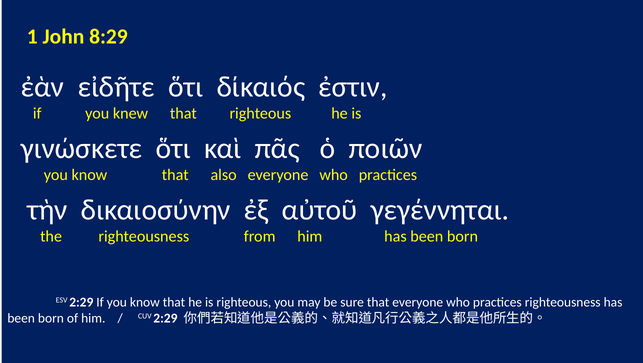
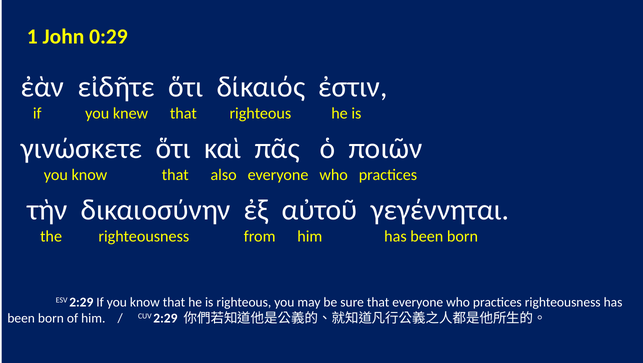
8:29: 8:29 -> 0:29 (108, 37)
